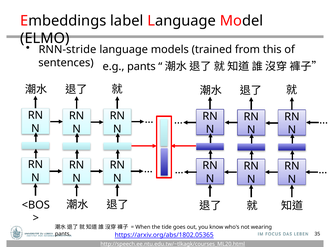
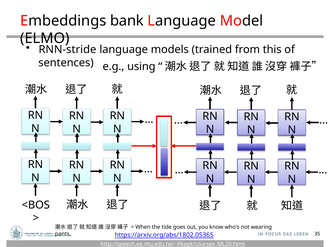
label: label -> bank (127, 21)
e.g pants: pants -> using (141, 67)
